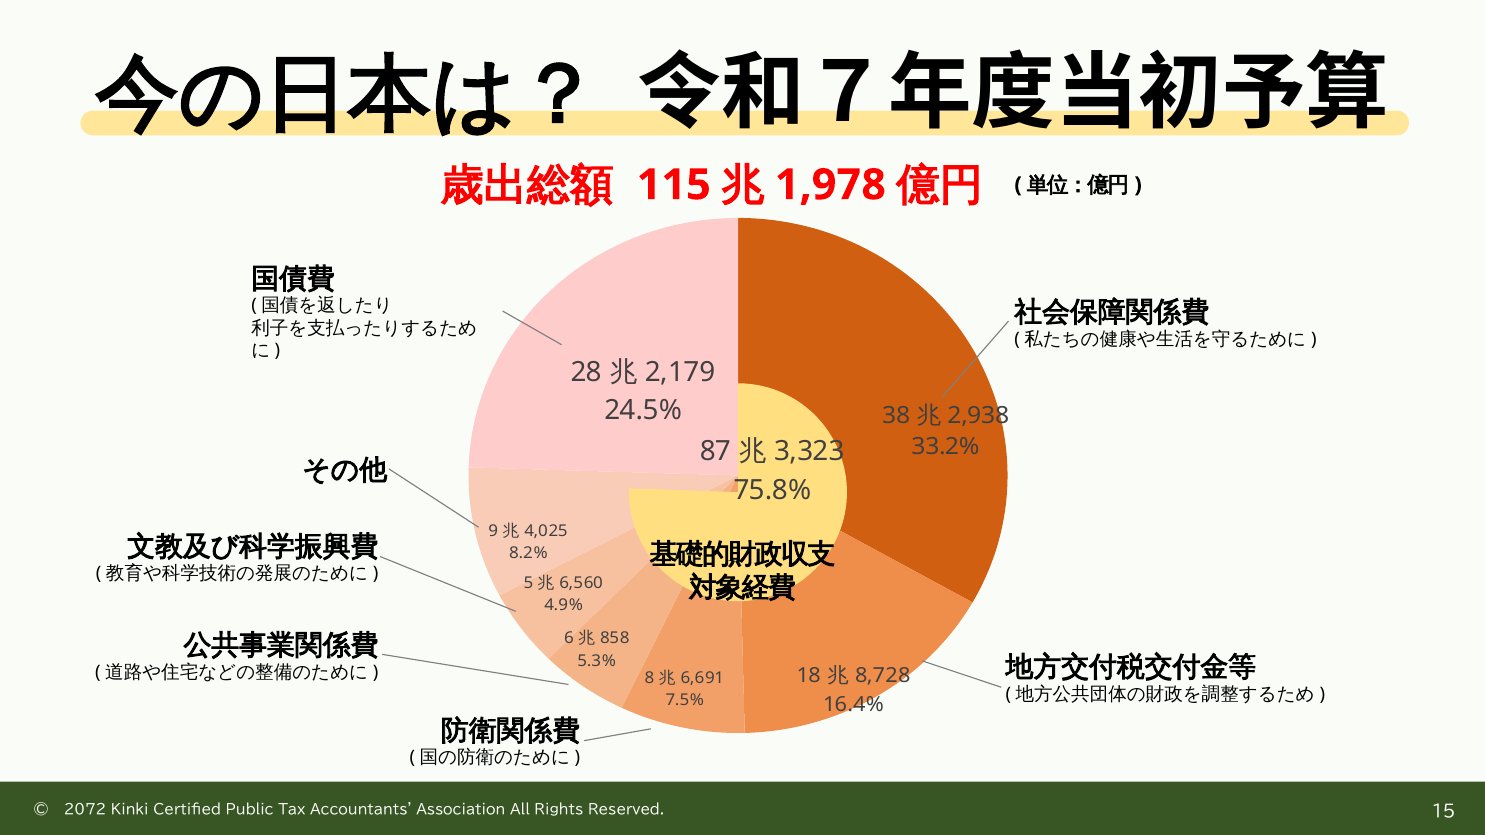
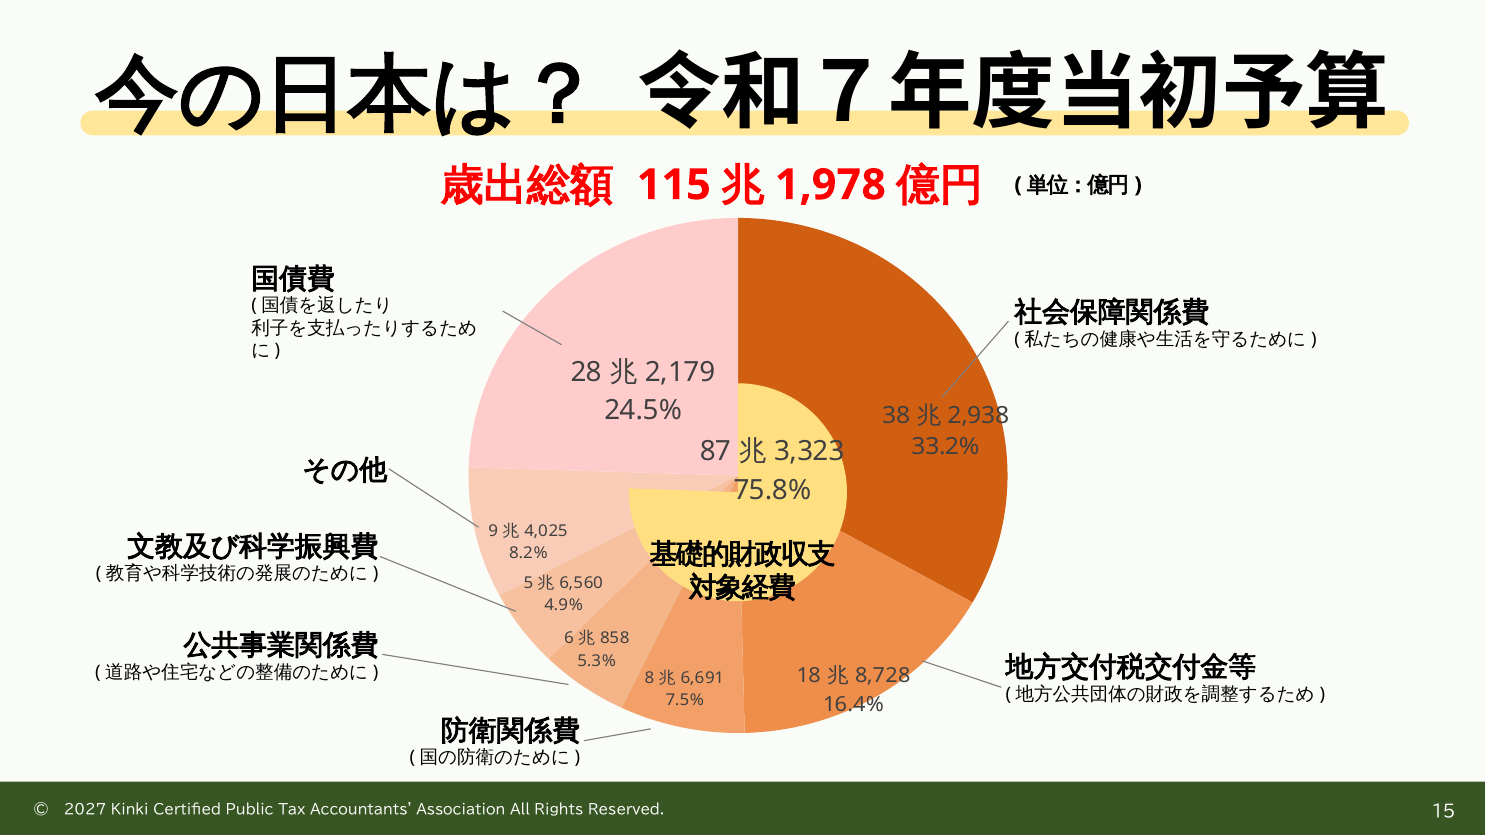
2072: 2072 -> 2027 (85, 811)
